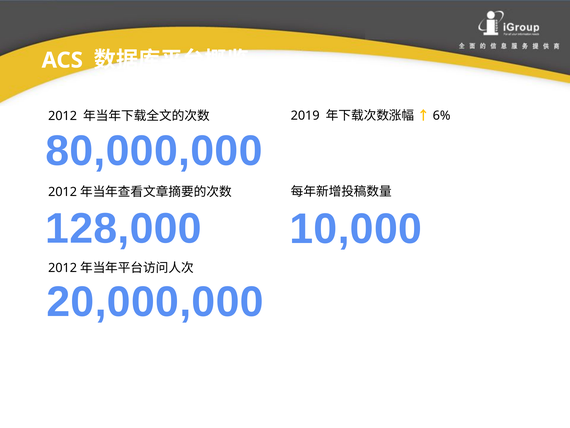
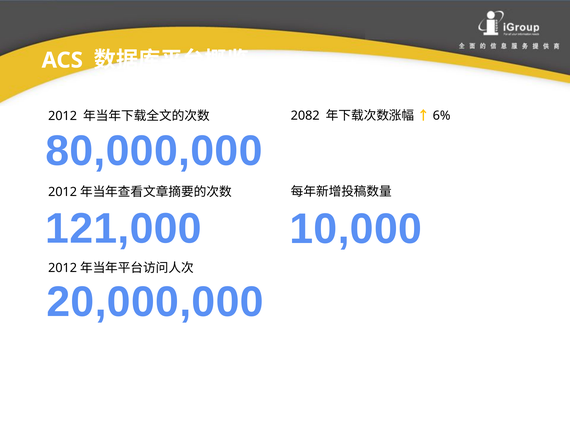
2019: 2019 -> 2082 (305, 116)
128,000: 128,000 -> 121,000 (123, 229)
